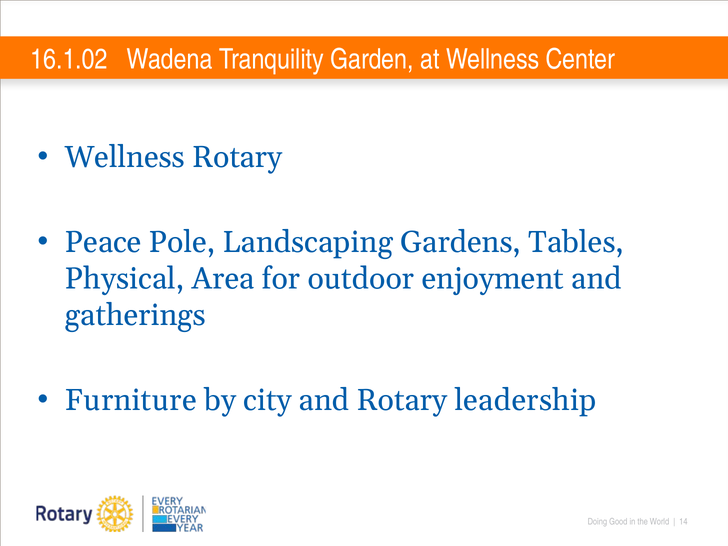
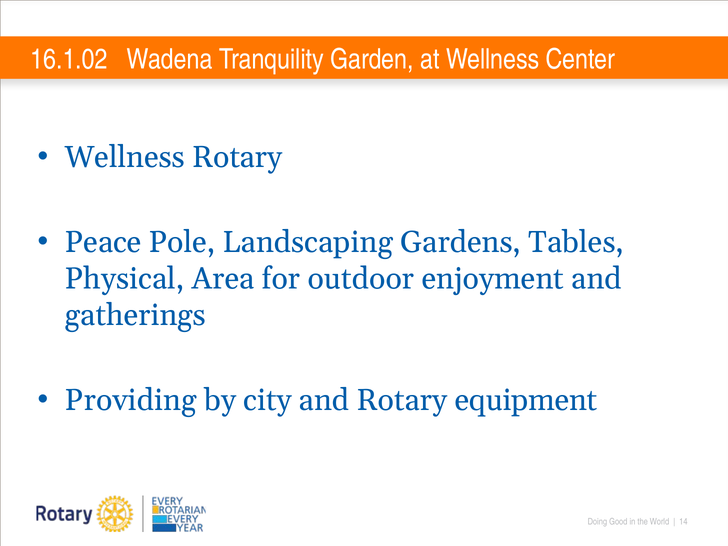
Furniture: Furniture -> Providing (131, 400)
leadership: leadership -> equipment (526, 400)
